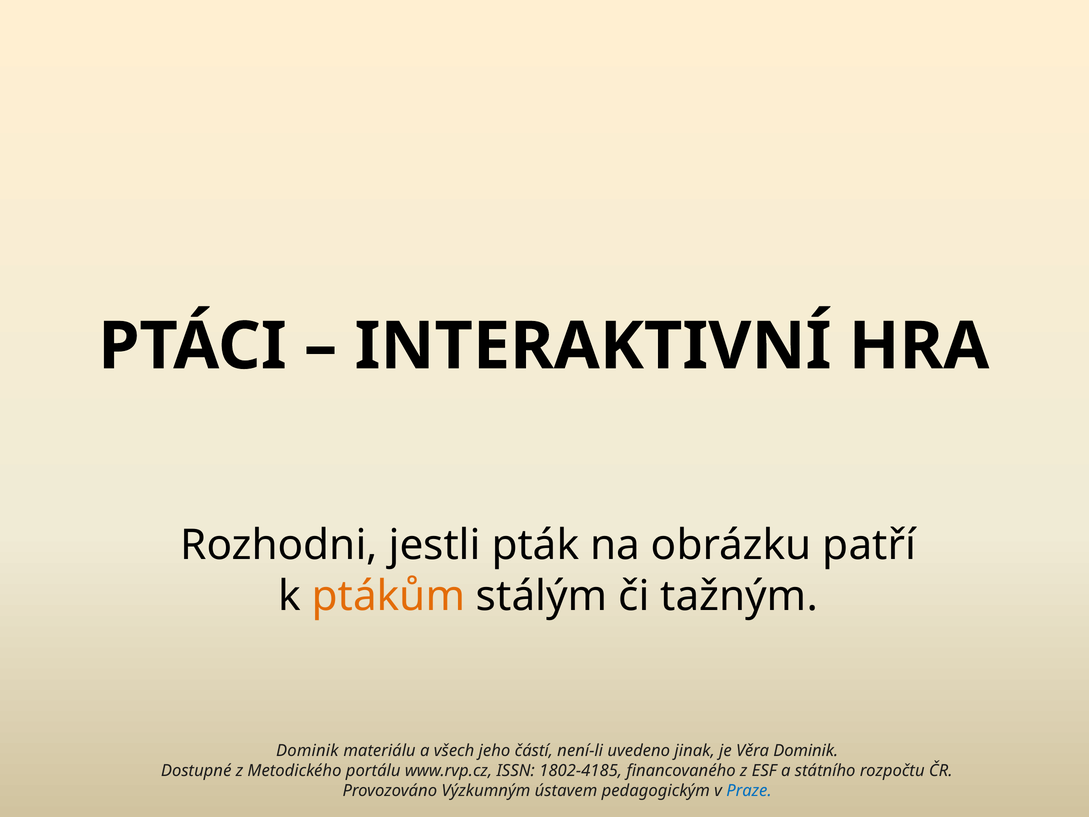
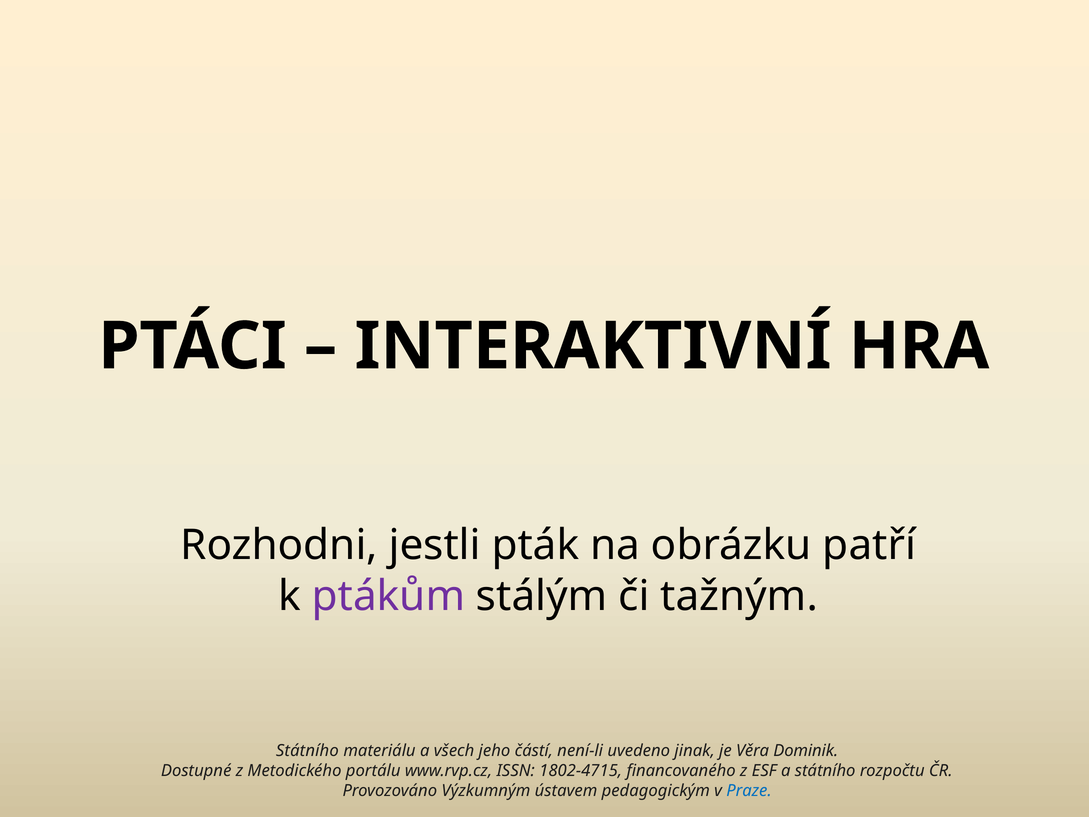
ptákům colour: orange -> purple (389, 596)
Dominik: Dominik -> Státního (307, 751)
1802-4185: 1802-4185 -> 1802-4715 (581, 771)
